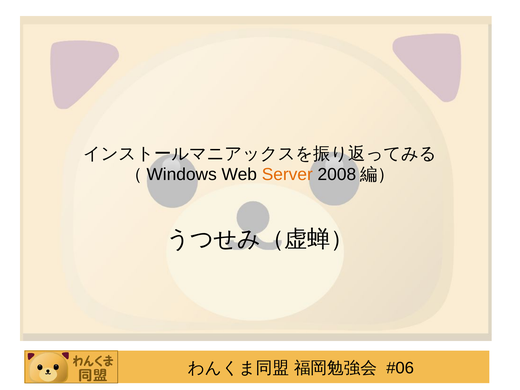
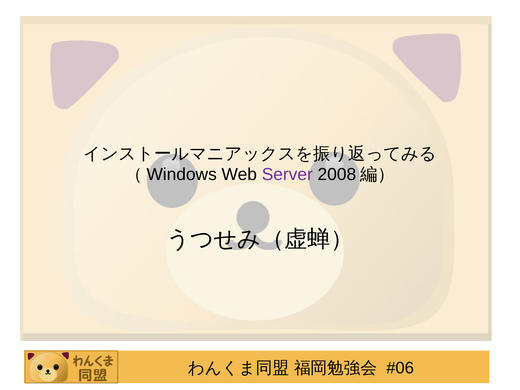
Server colour: orange -> purple (287, 175)
